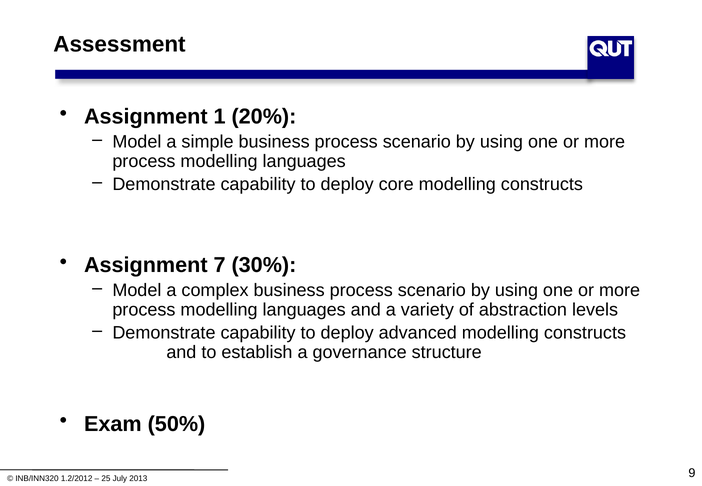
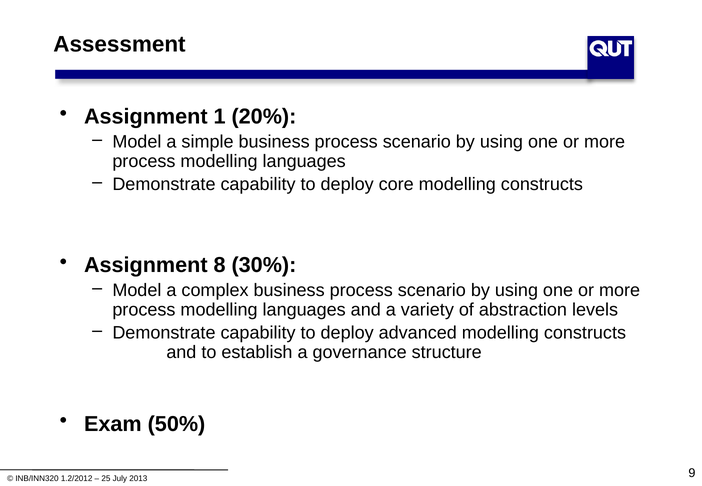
7: 7 -> 8 (220, 265)
